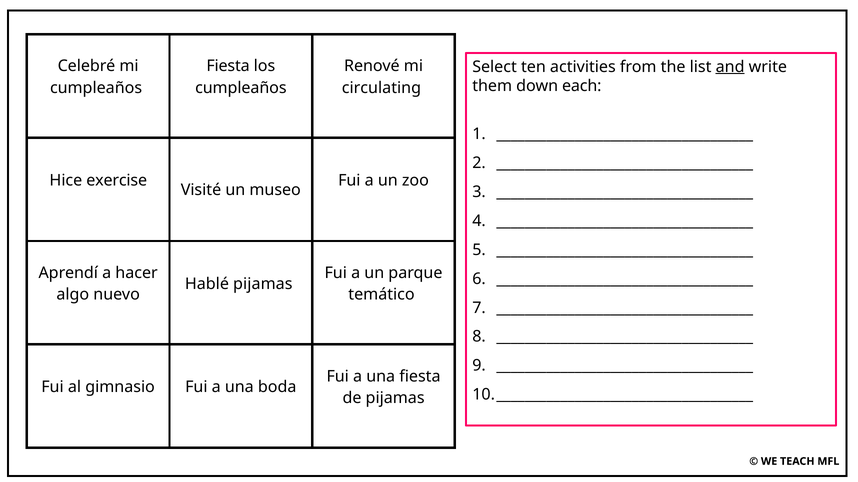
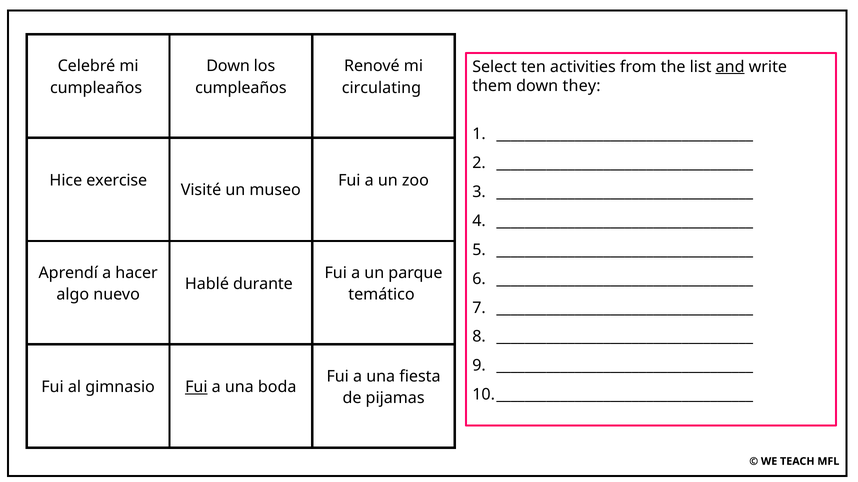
Fiesta: Fiesta -> Down (228, 66)
each: each -> they (582, 86)
Hablé pijamas: pijamas -> durante (263, 284)
Fui underline: none -> present (196, 388)
